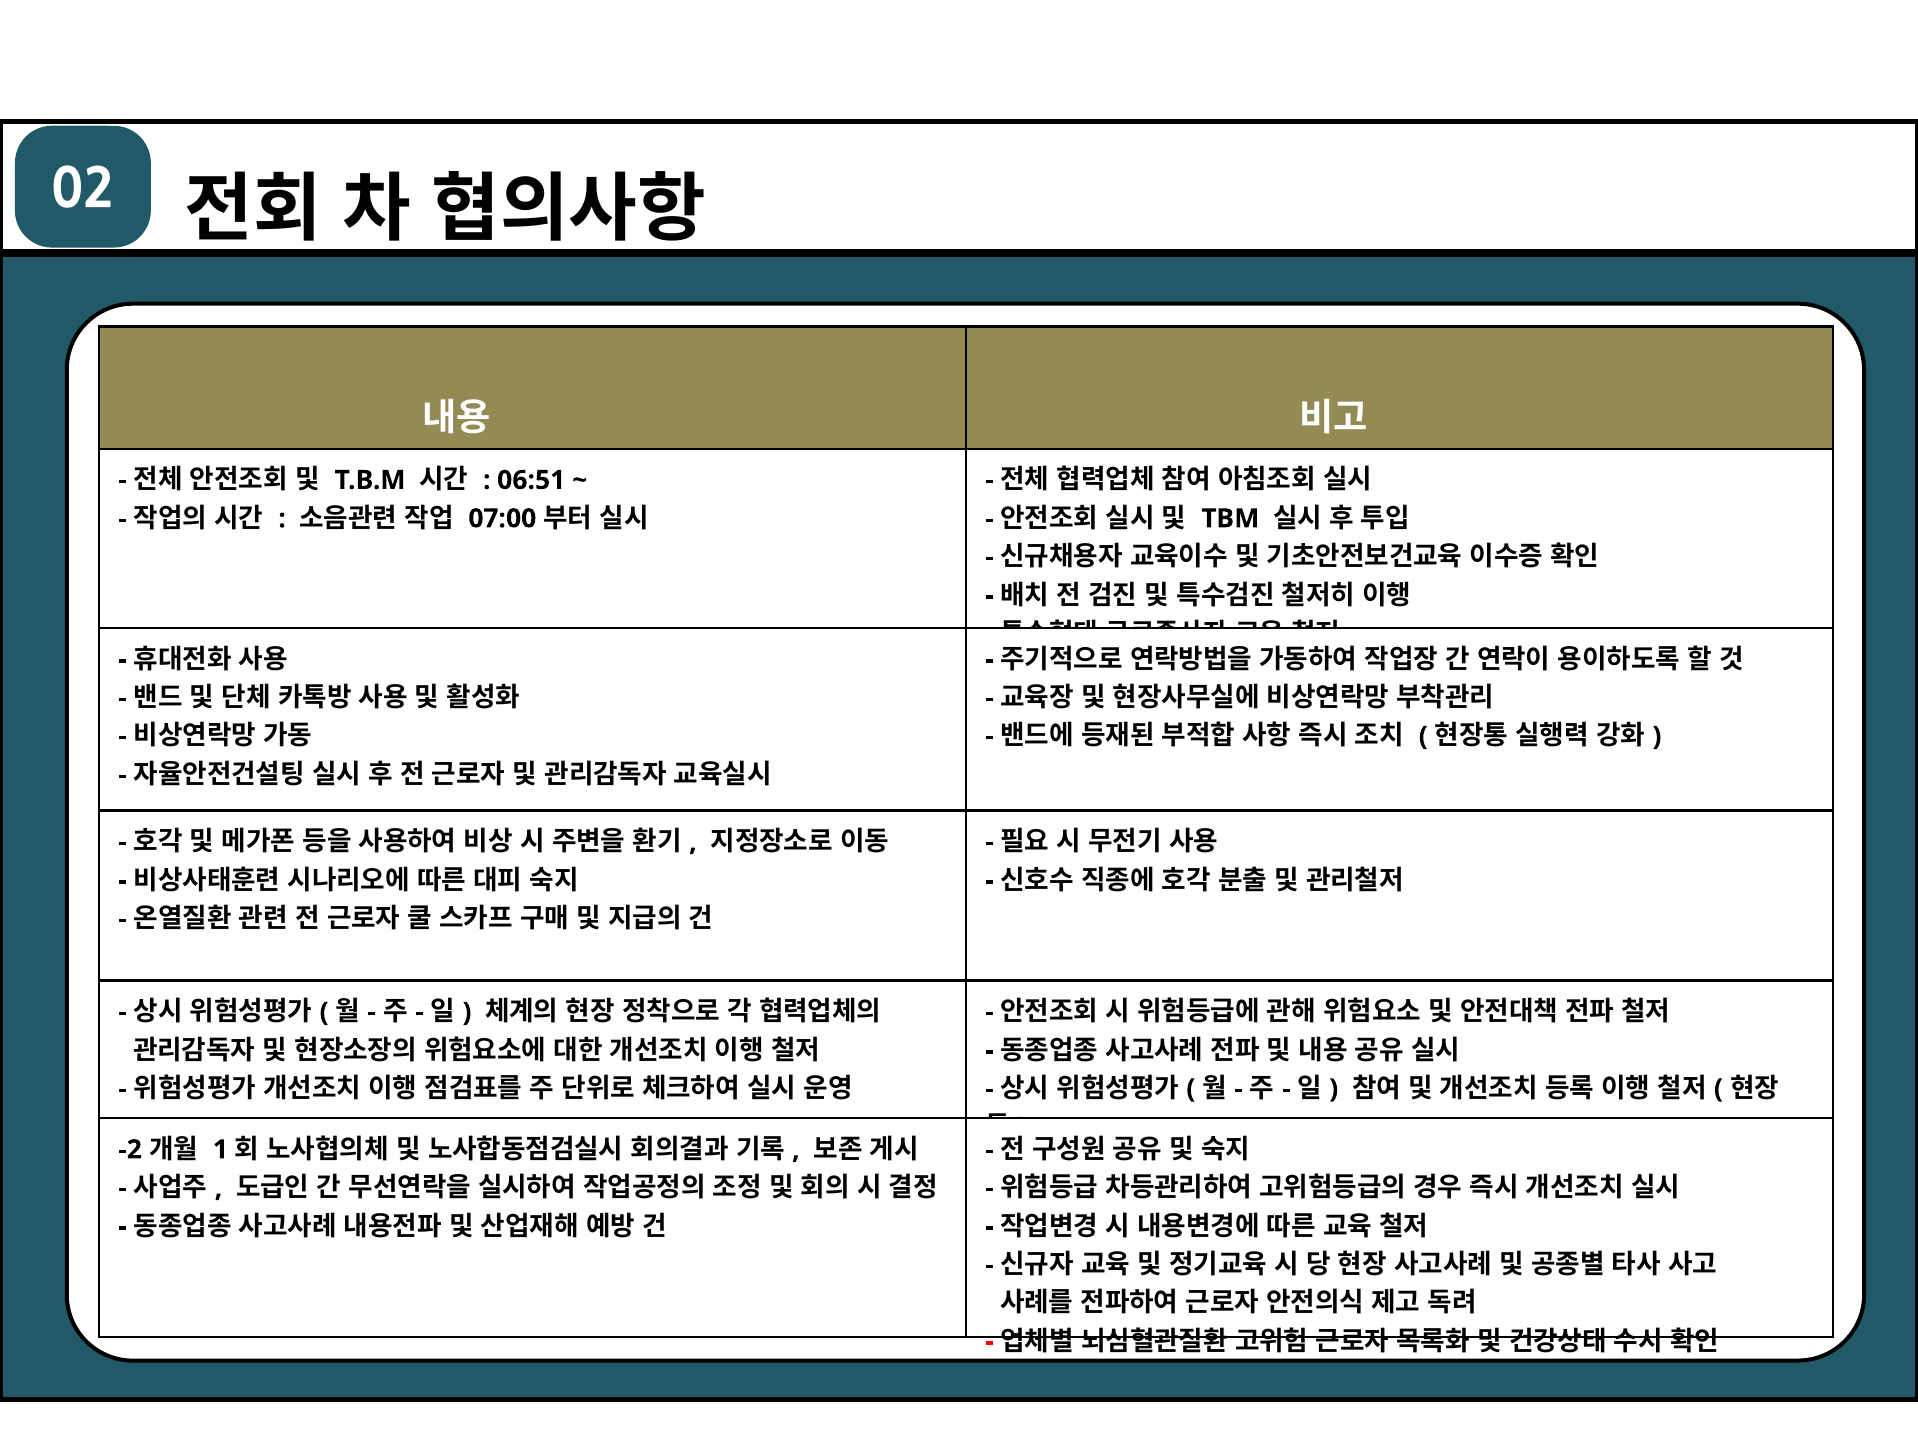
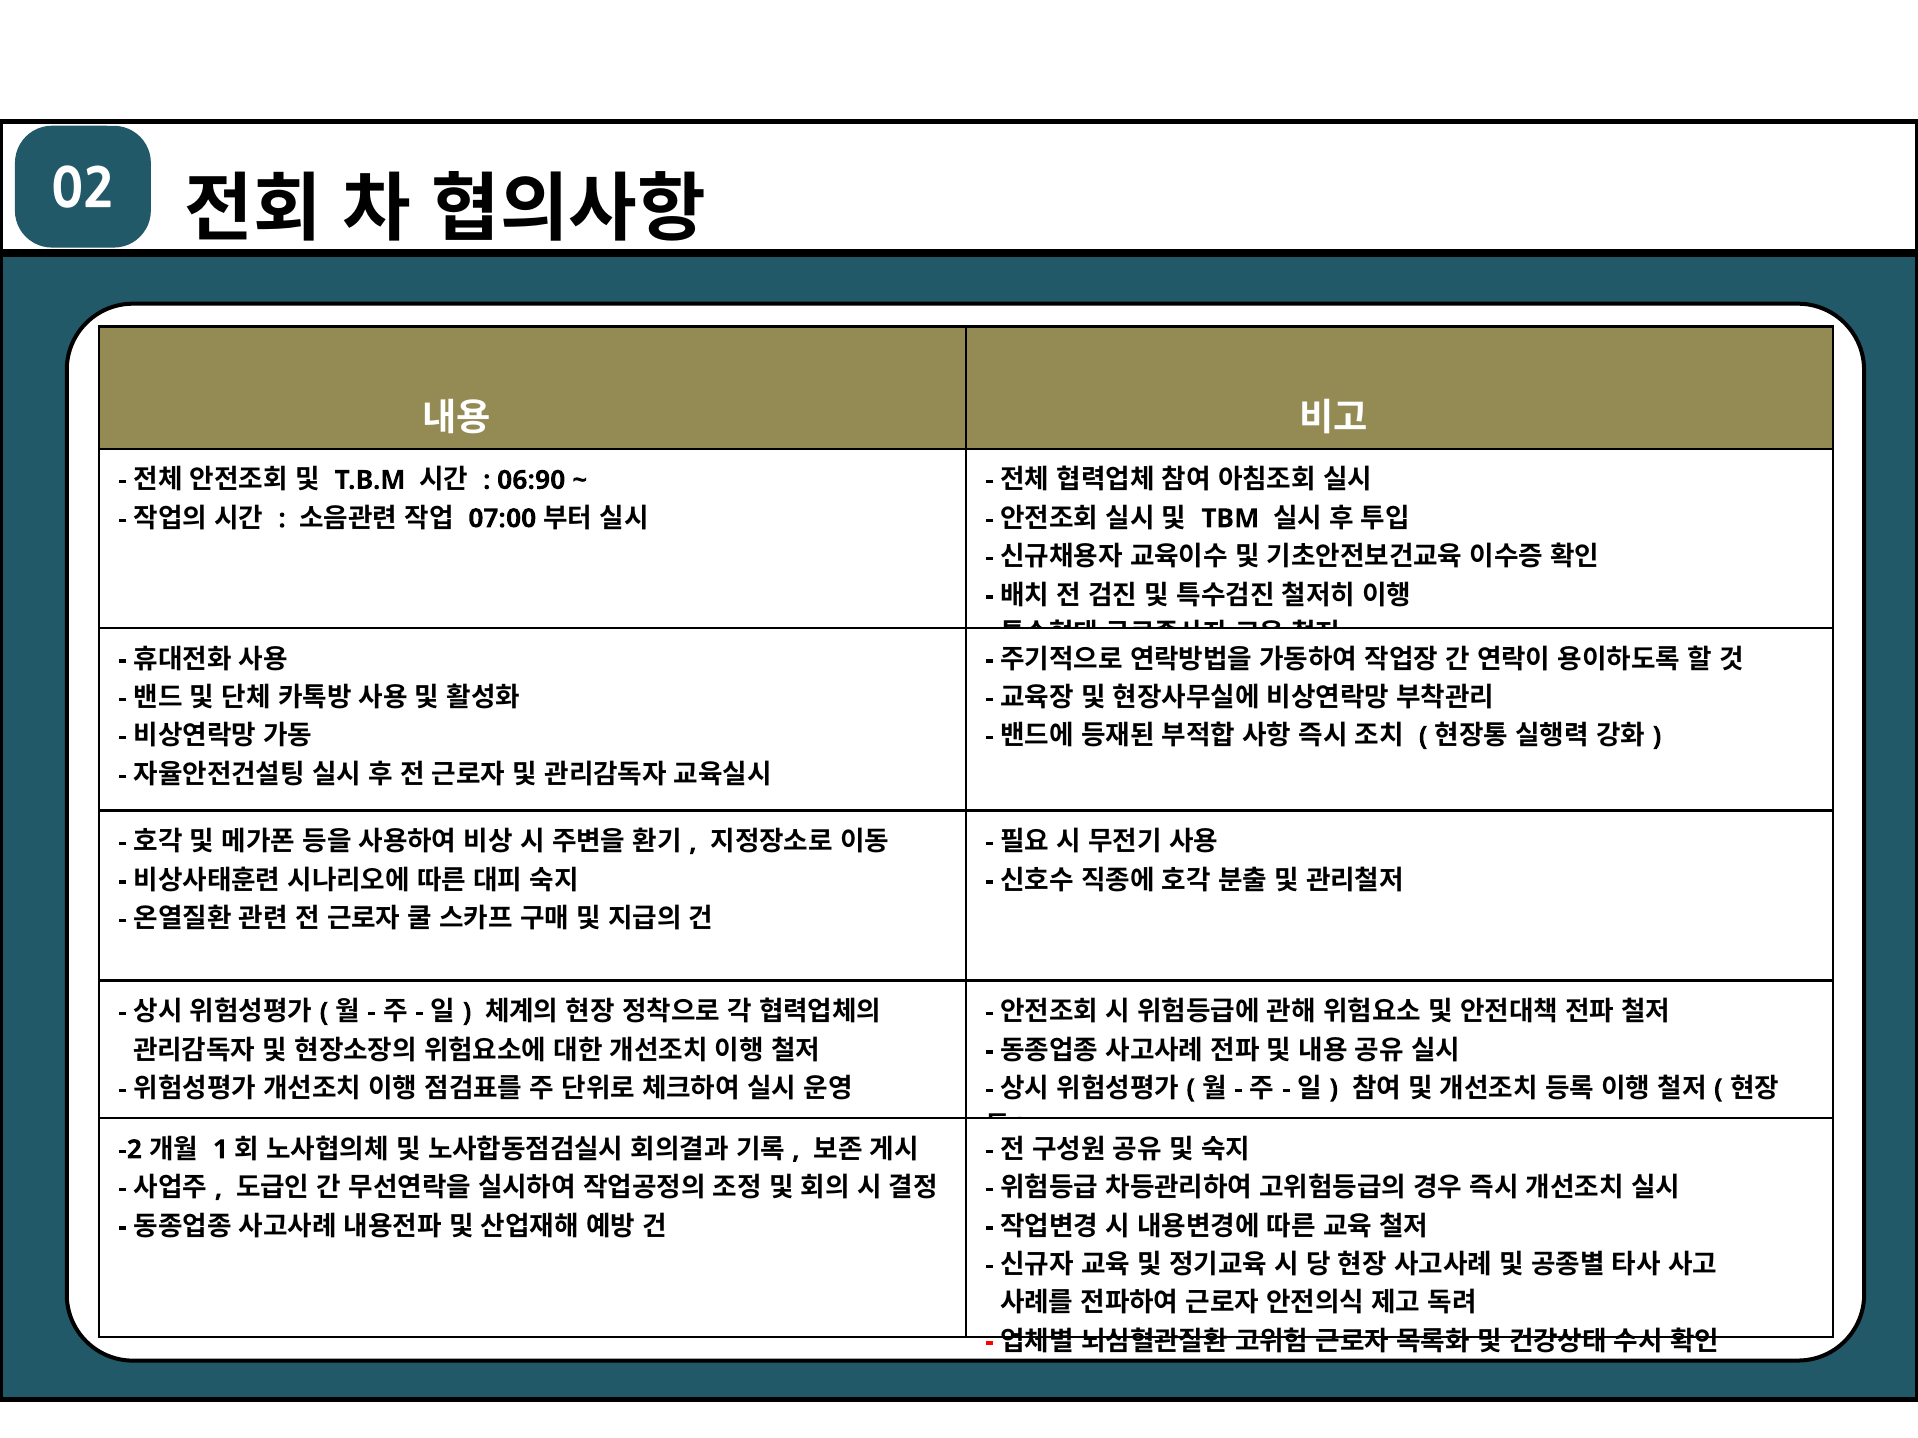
06:51: 06:51 -> 06:90 (531, 480)
